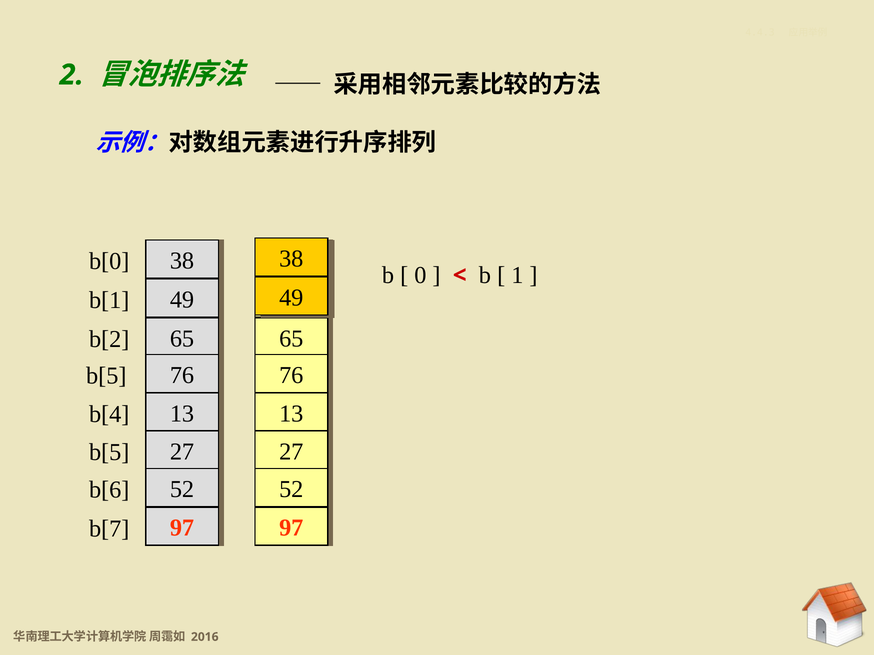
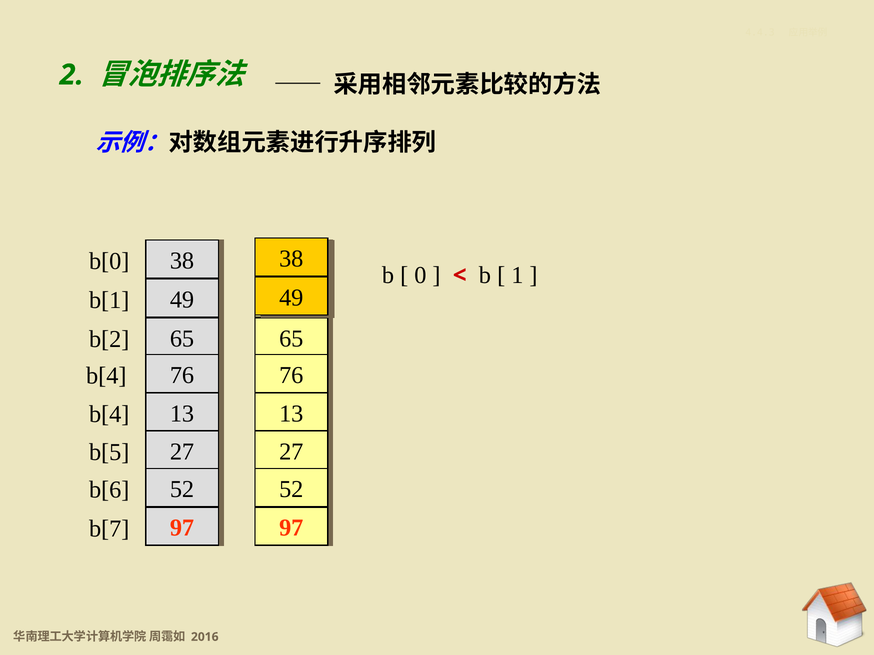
b[5: b[5 -> b[4 (106, 376)
